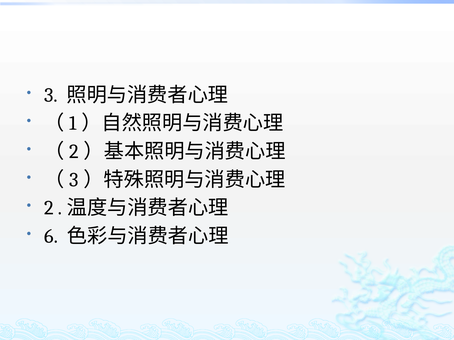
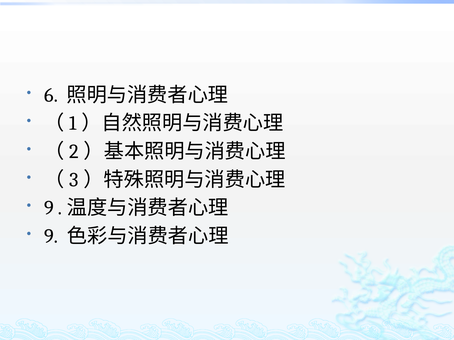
3: 3 -> 6 (51, 95)
2: 2 -> 9 (49, 208)
6: 6 -> 9 (51, 236)
